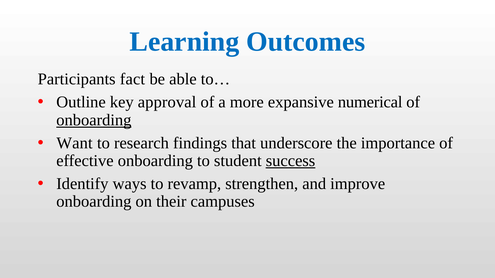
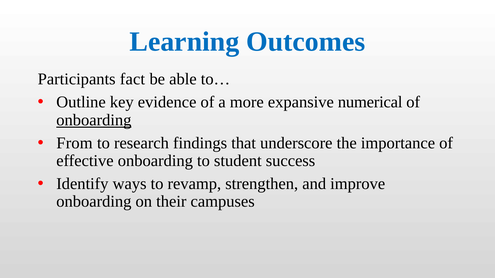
approval: approval -> evidence (167, 102)
Want: Want -> From (75, 143)
success underline: present -> none (291, 161)
